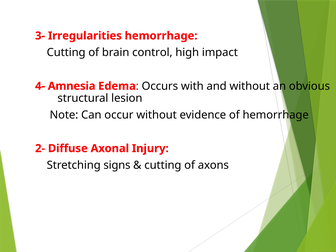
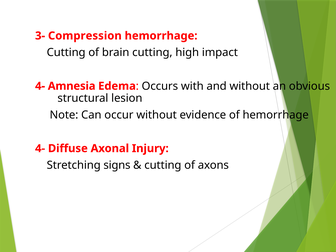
Irregularities: Irregularities -> Compression (85, 36)
brain control: control -> cutting (152, 53)
2-: 2- -> 4- (40, 148)
